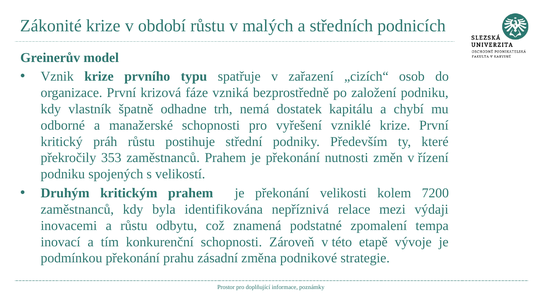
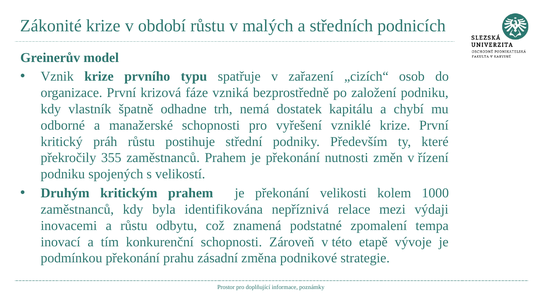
353: 353 -> 355 (111, 158)
7200: 7200 -> 1000 (435, 193)
